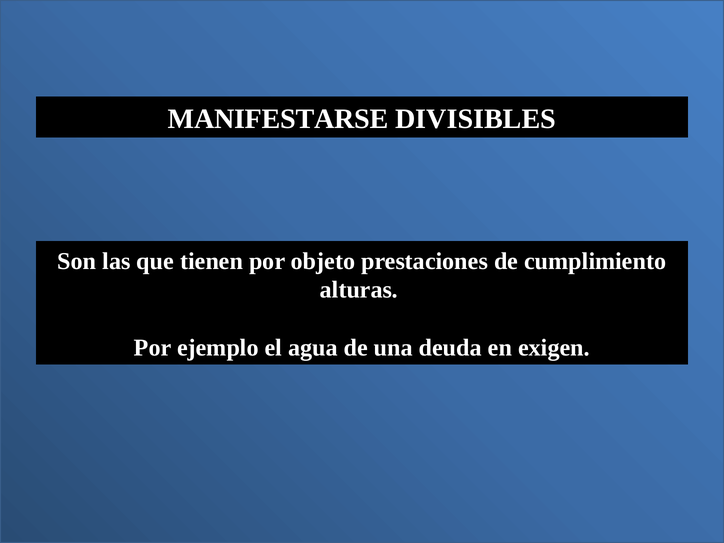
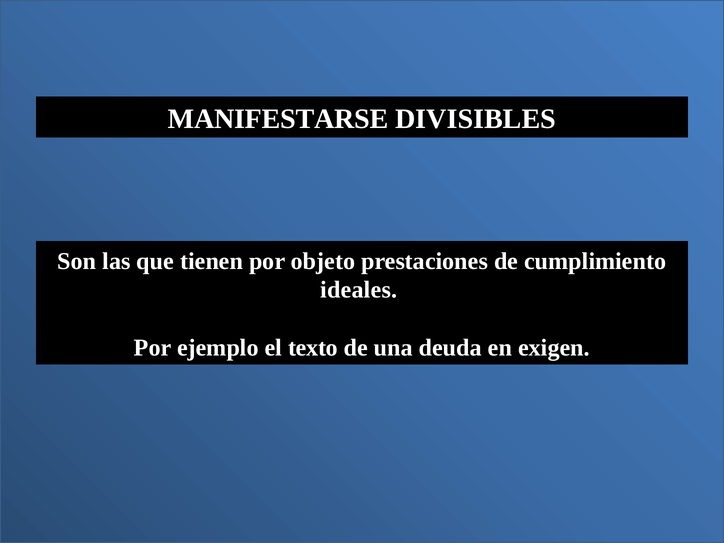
alturas: alturas -> ideales (359, 290)
agua: agua -> texto (313, 348)
